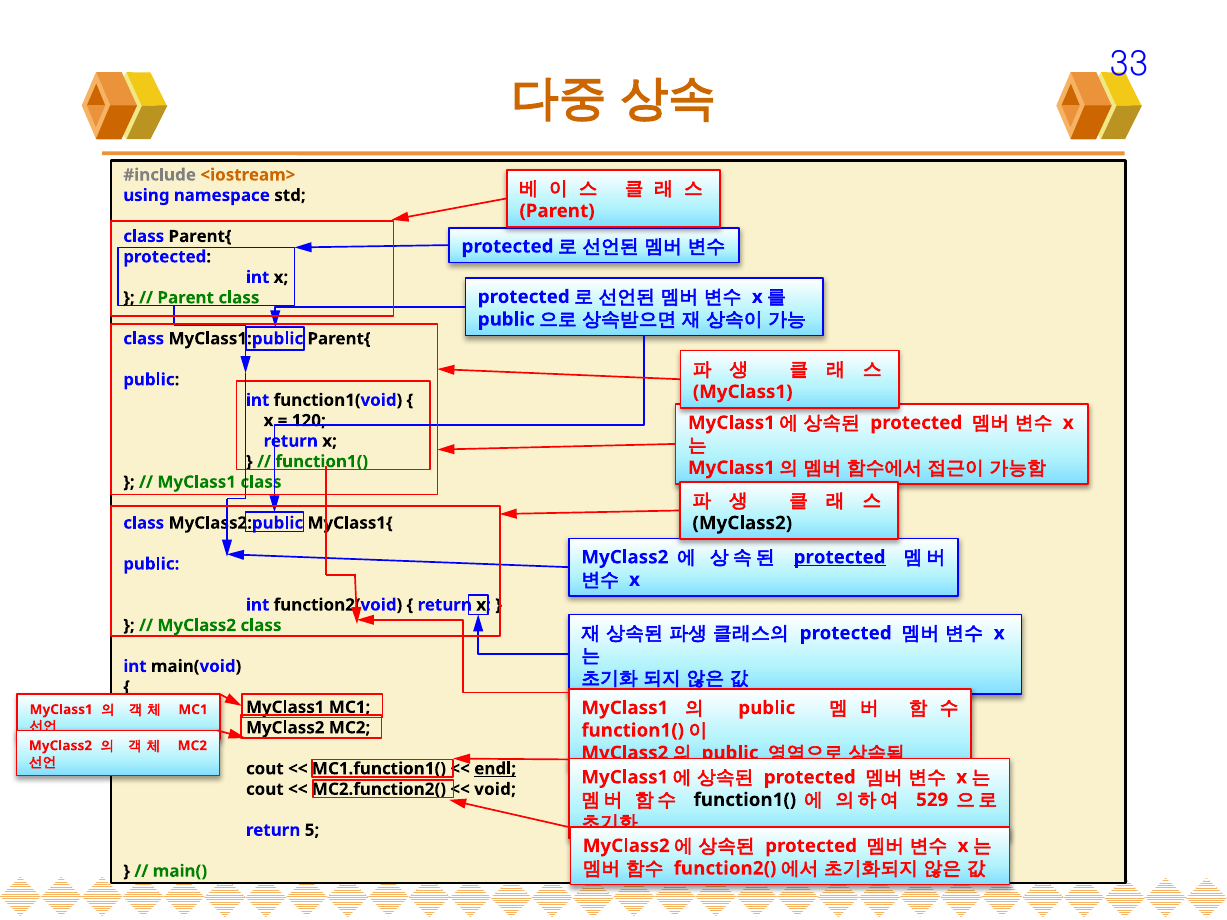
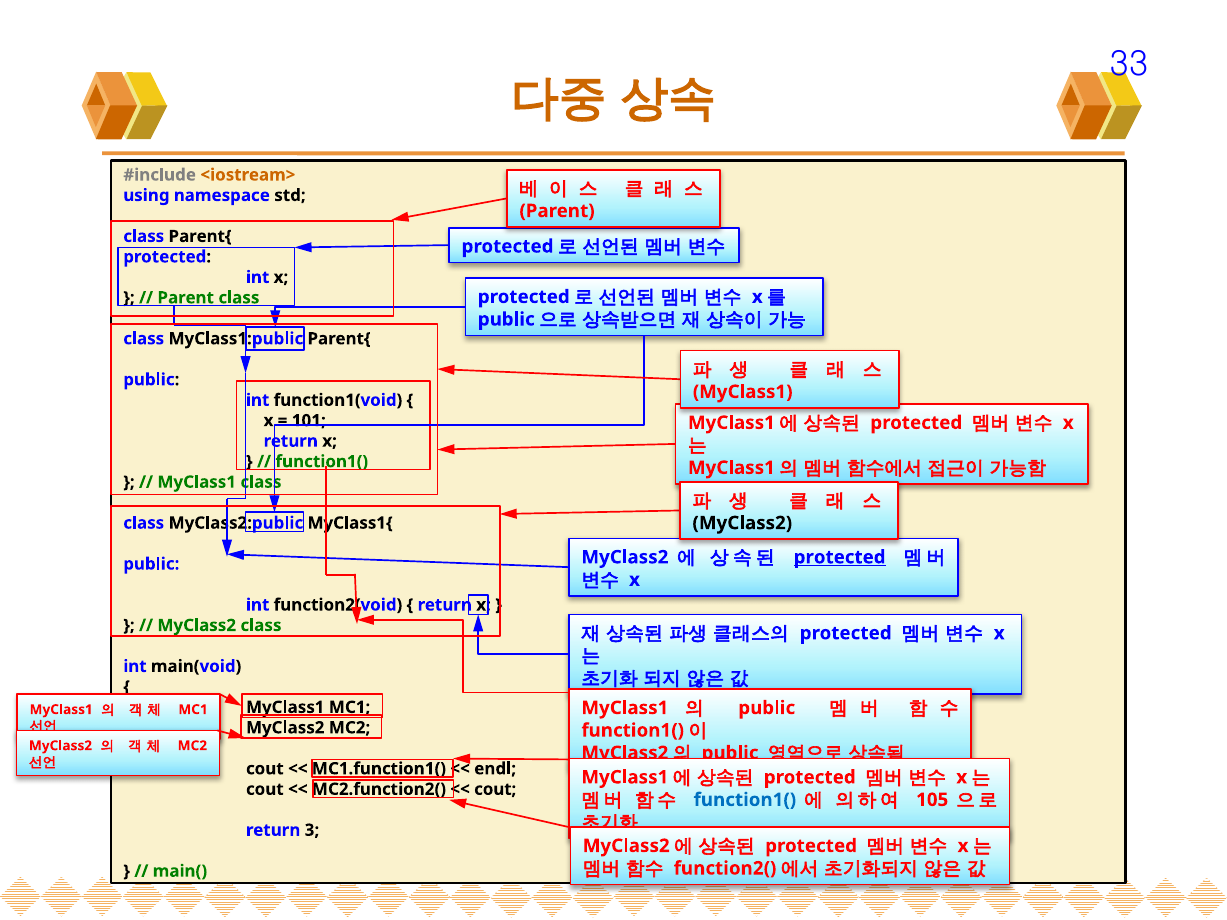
120: 120 -> 101 (309, 421)
endl underline: present -> none (495, 769)
void: void -> cout (495, 789)
function1( colour: black -> blue (745, 800)
529: 529 -> 105 (932, 800)
5: 5 -> 3 (312, 830)
